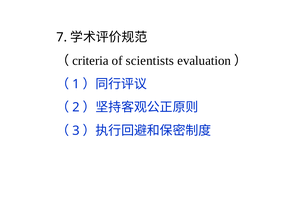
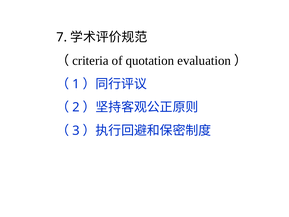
scientists: scientists -> quotation (150, 61)
